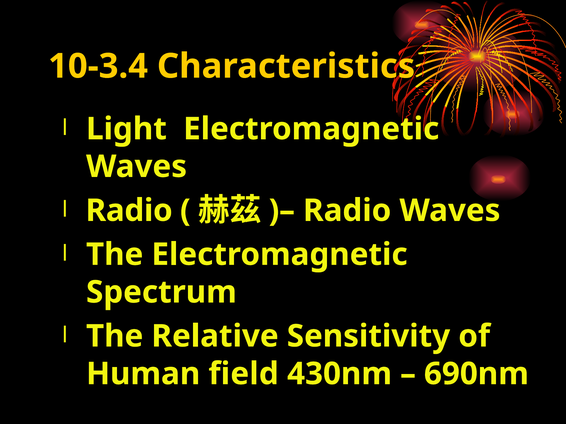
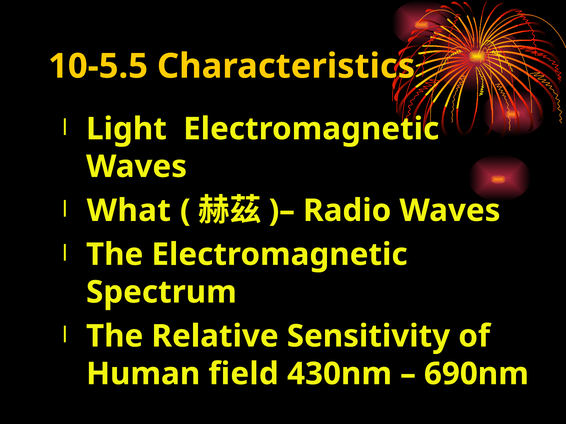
10-3.4: 10-3.4 -> 10-5.5 (98, 66)
Radio: Radio -> What (129, 211)
